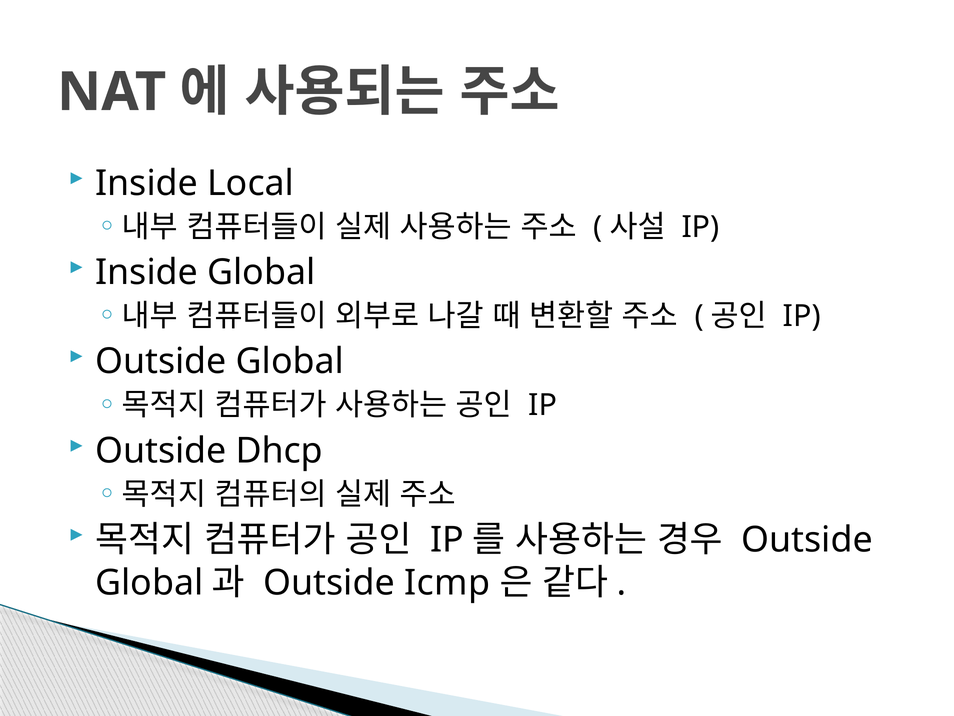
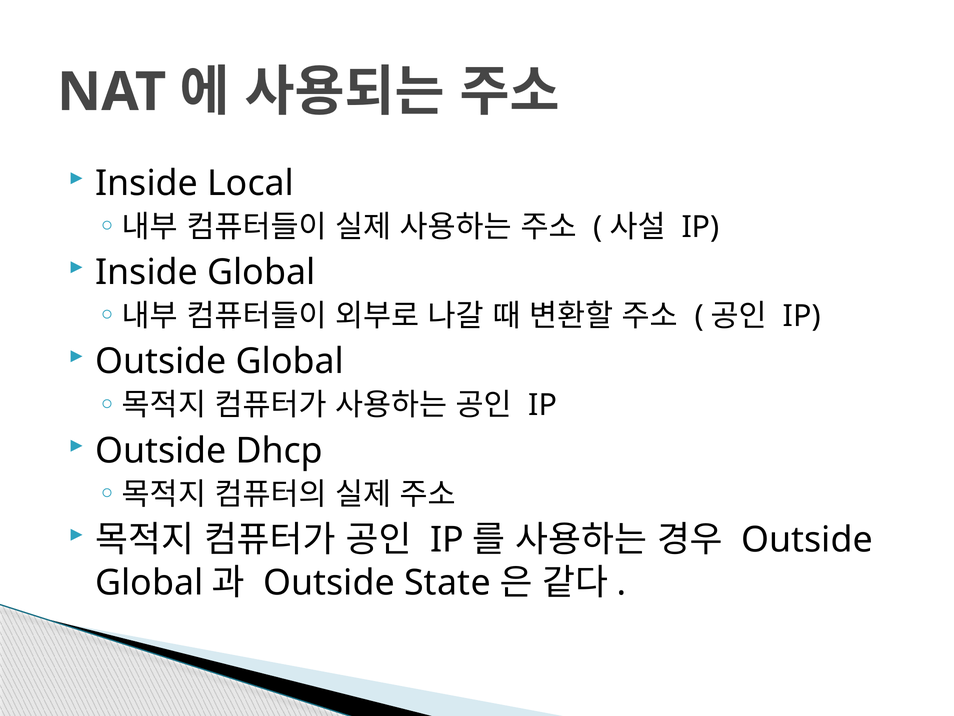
Icmp: Icmp -> State (447, 583)
